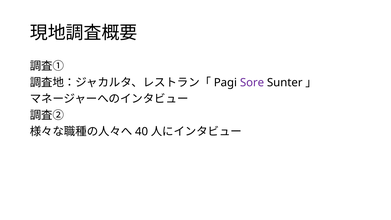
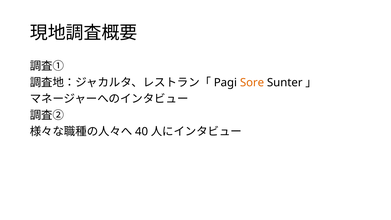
Sore colour: purple -> orange (252, 83)
